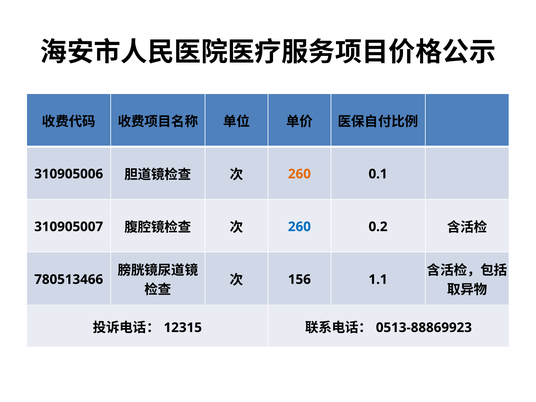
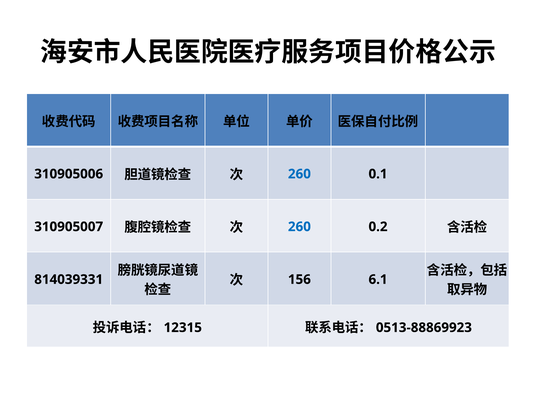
260 colour: orange -> blue (299, 174)
1.1: 1.1 -> 6.1 (378, 279)
780513466: 780513466 -> 814039331 (69, 279)
